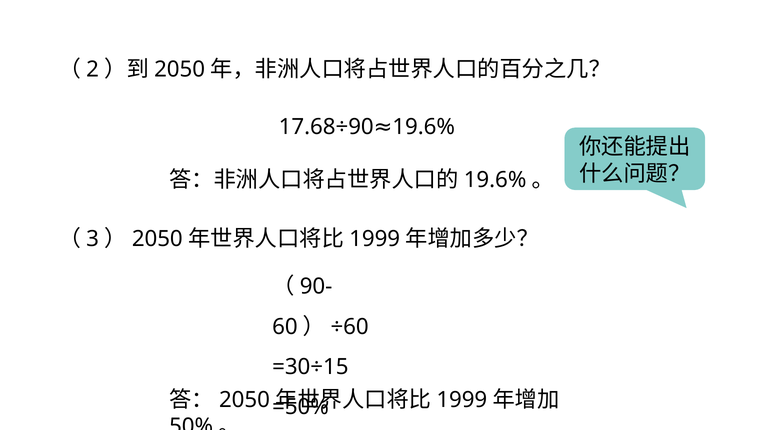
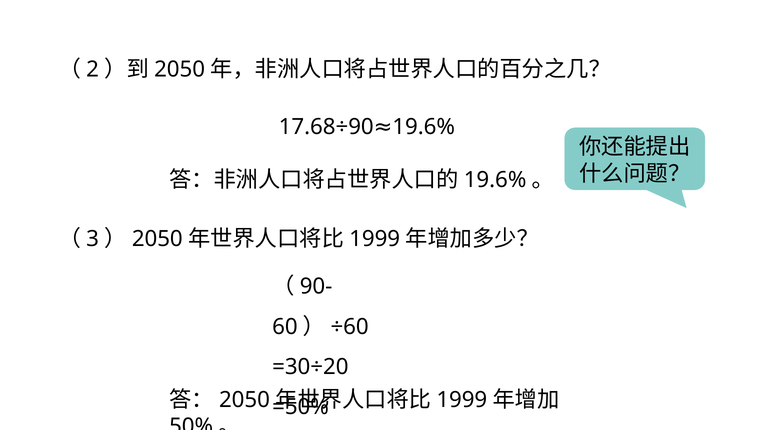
=30÷15: =30÷15 -> =30÷20 (310, 367)
